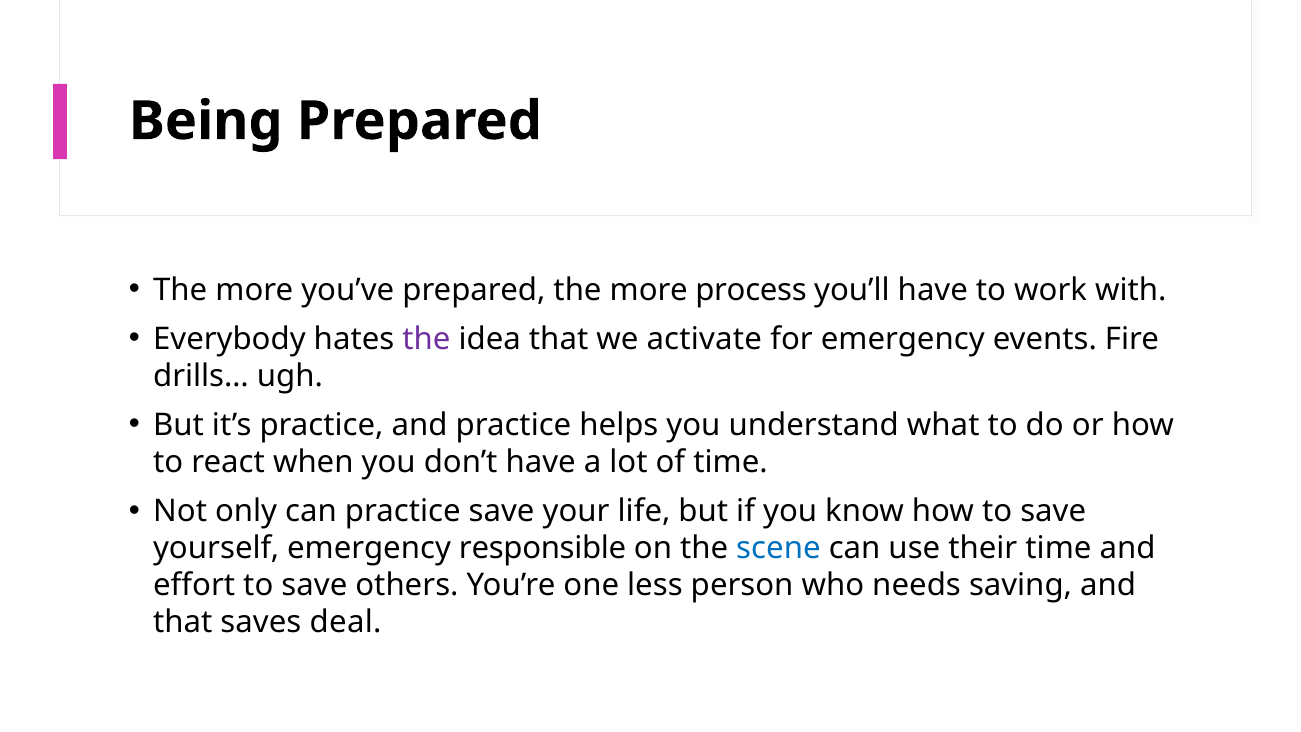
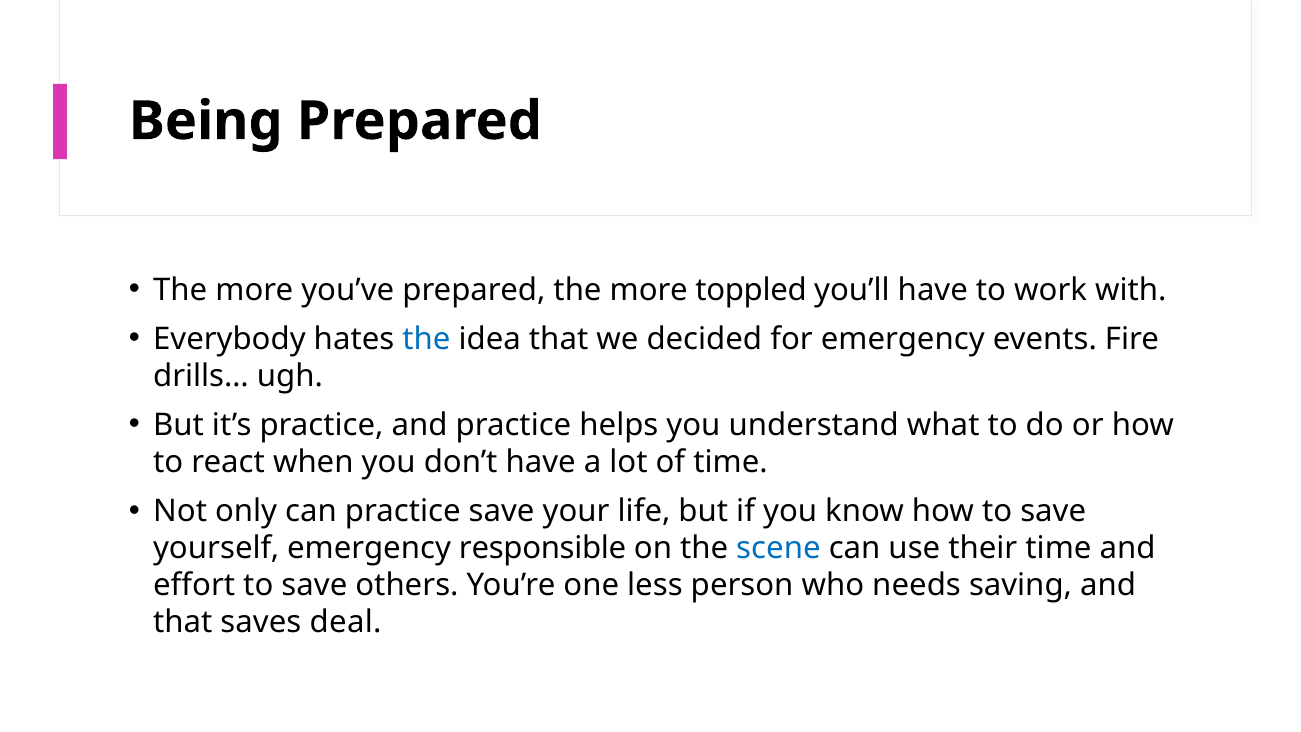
process: process -> toppled (751, 290)
the colour: purple -> blue (426, 339)
activate: activate -> decided (704, 339)
